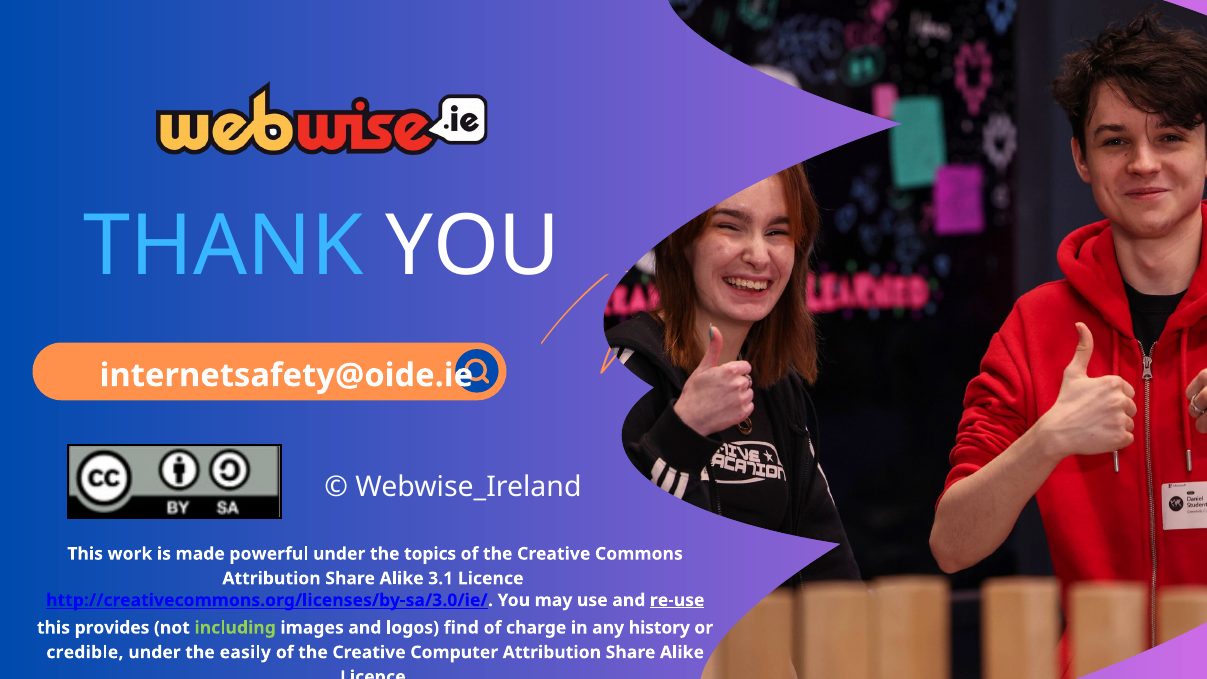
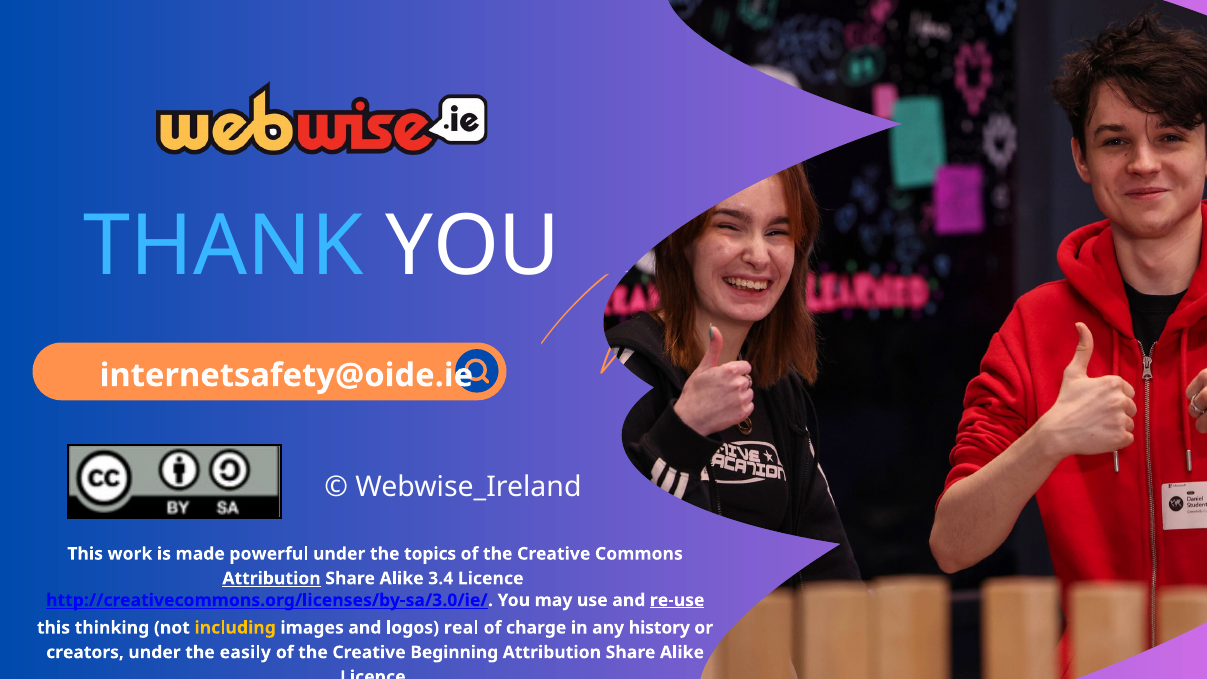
Attribution underline: none -> present (272, 578)
3.1: 3.1 -> 3.4 (441, 578)
provides: provides -> thinking (112, 628)
including colour: light green -> yellow (235, 628)
find: find -> real (461, 628)
credible: credible -> creators (85, 652)
Computer: Computer -> Beginning (454, 652)
